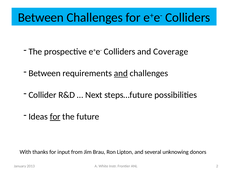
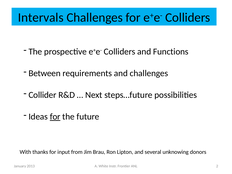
Between: Between -> Intervals (41, 18)
Coverage: Coverage -> Functions (171, 52)
and underline: present -> none (121, 73)
